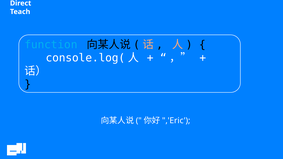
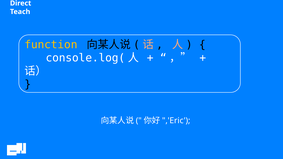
function colour: light blue -> yellow (51, 45)
